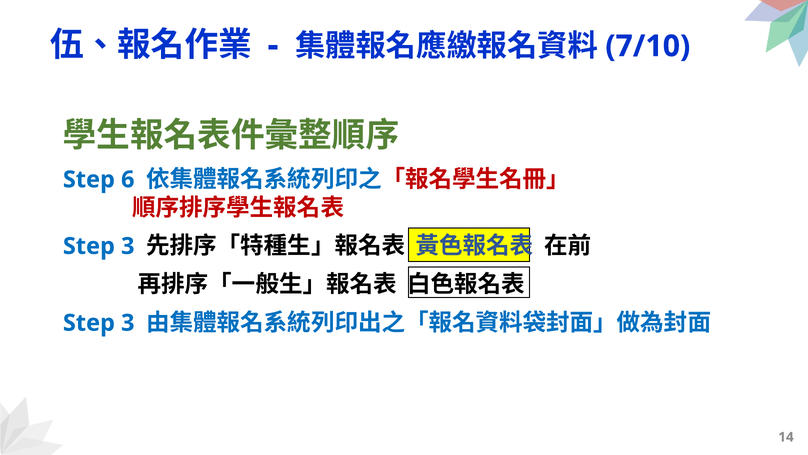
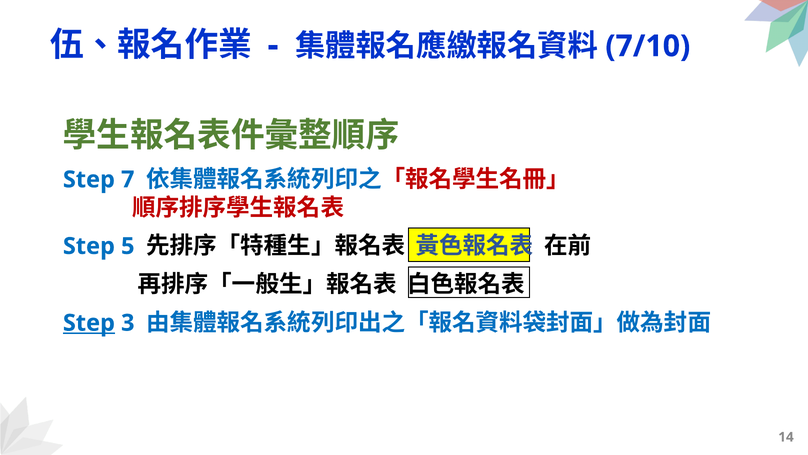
6: 6 -> 7 (128, 179)
3: 3 -> 5 (128, 246)
Step underline: none -> present (89, 323)
